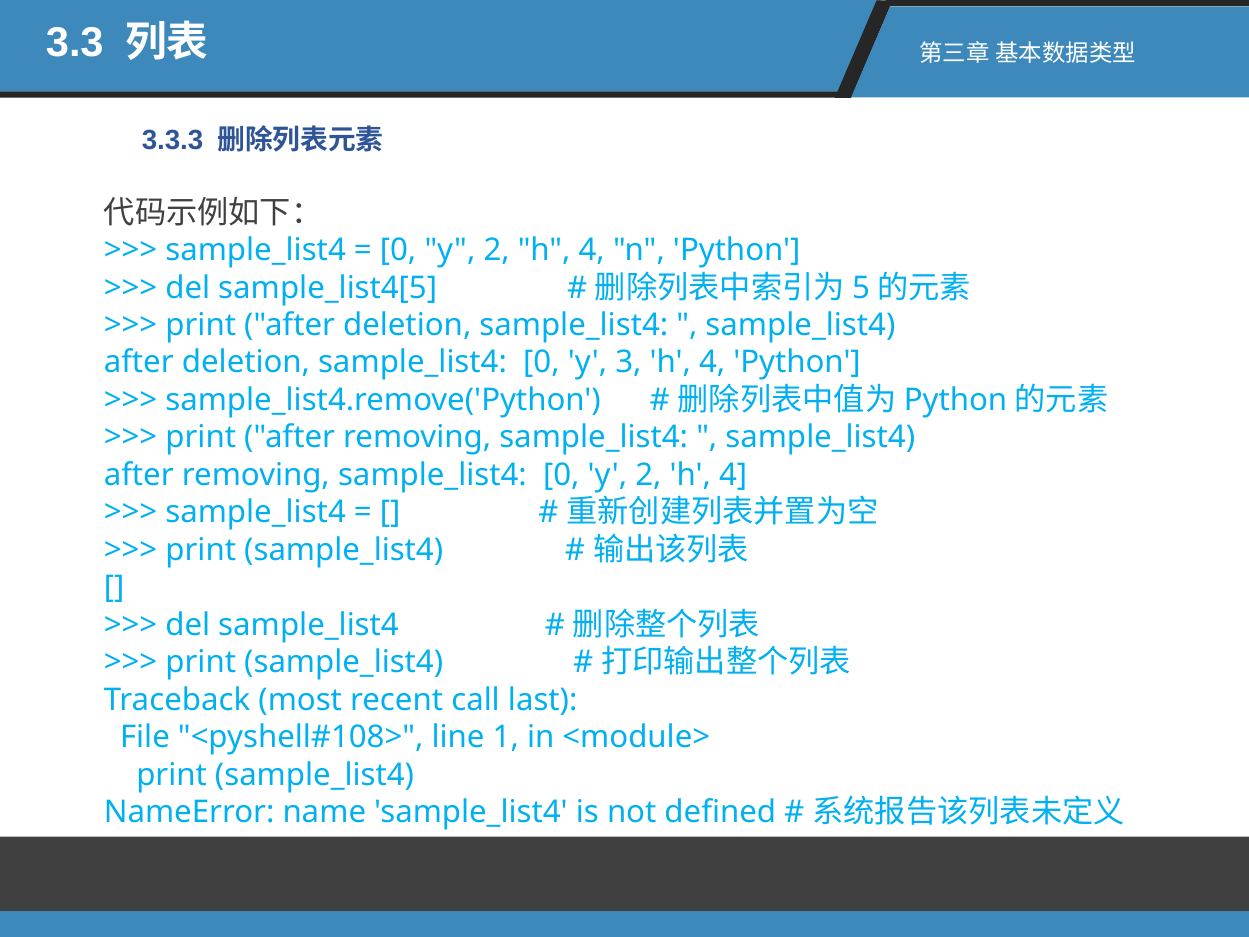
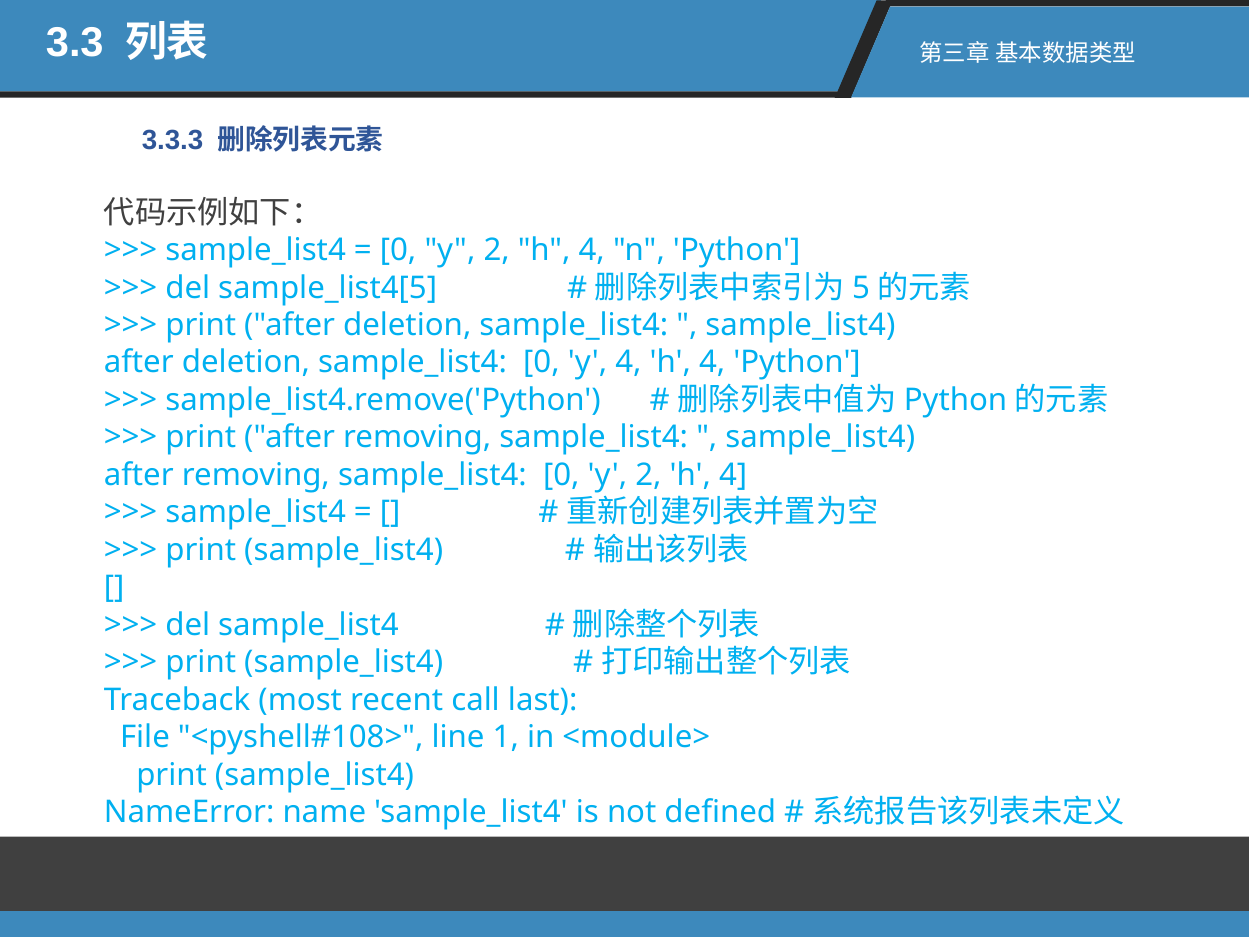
y 3: 3 -> 4 (628, 363)
